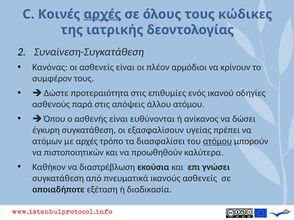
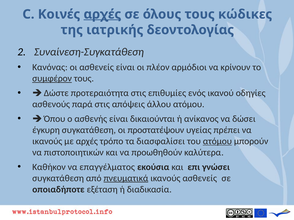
συμφέρον underline: none -> present (52, 79)
ευθύνονται: ευθύνονται -> δικαιούνται (152, 119)
εξασφαλίσουν: εξασφαλίσουν -> προστατέψουν (156, 130)
ατόμων: ατόμων -> ικανούς (47, 142)
διαστρέβλωση: διαστρέβλωση -> επαγγέλματος (107, 167)
πνευματικά underline: none -> present (126, 179)
